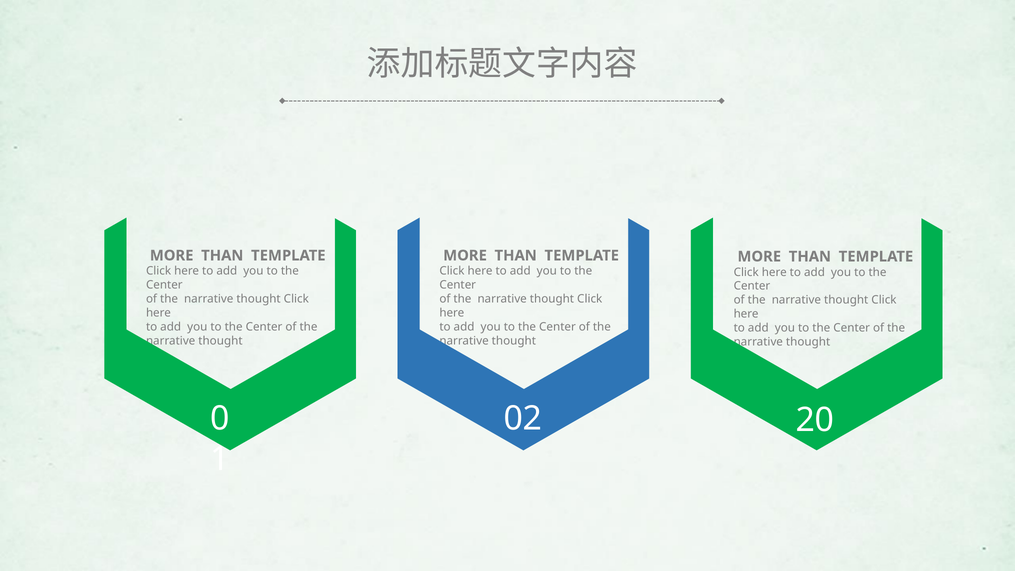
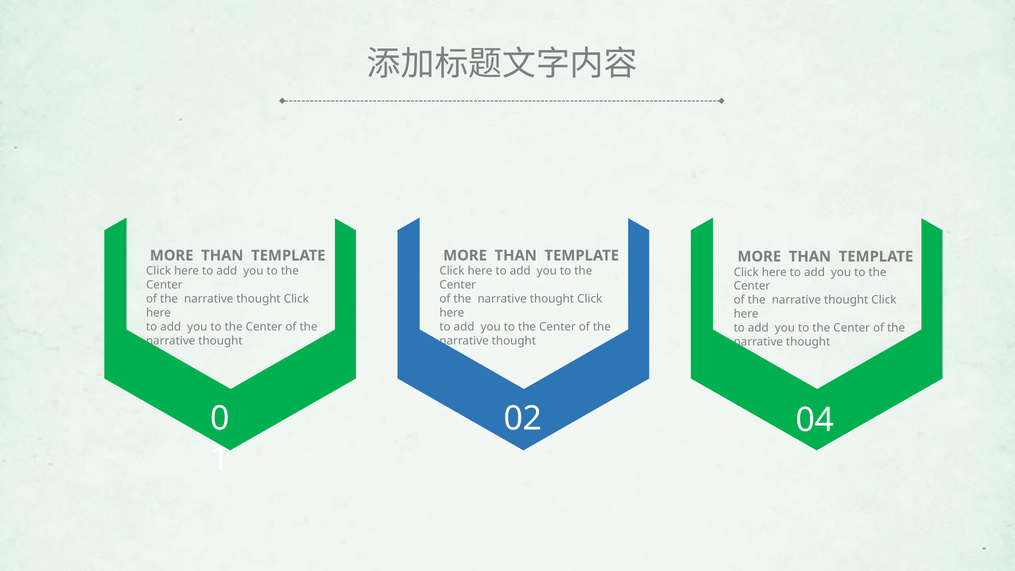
20: 20 -> 04 (815, 420)
